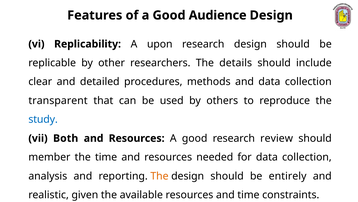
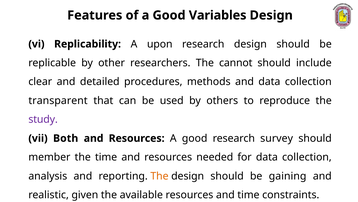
Audience: Audience -> Variables (218, 15)
details: details -> cannot (236, 63)
study colour: blue -> purple (43, 119)
review: review -> survey (277, 138)
entirely: entirely -> gaining (288, 176)
